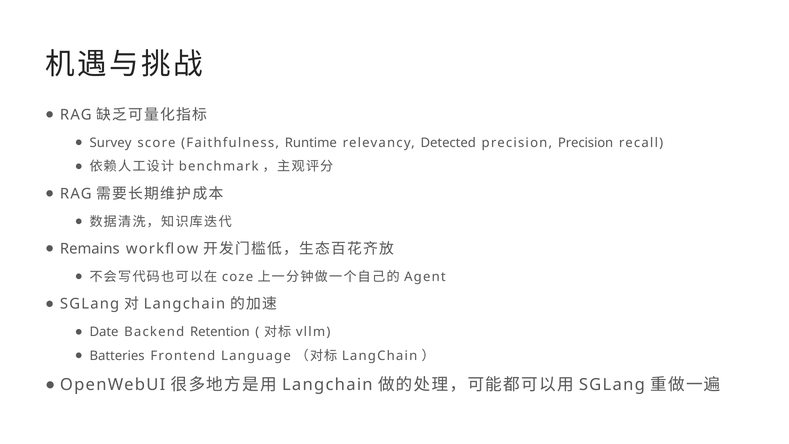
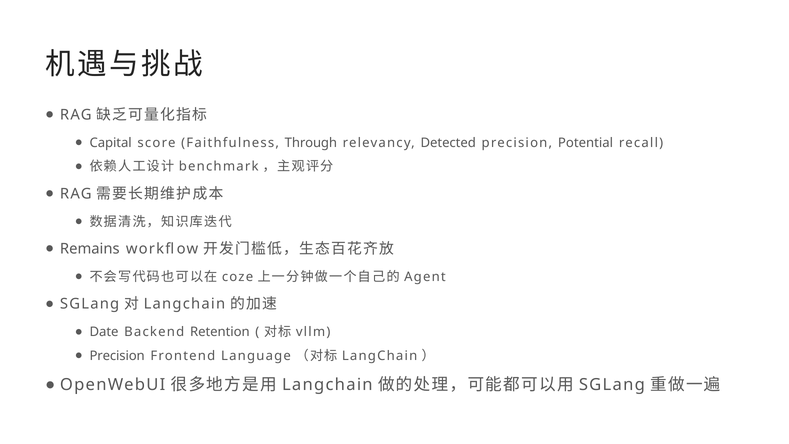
Survey: Survey -> Capital (111, 143)
Runtime: Runtime -> Through (311, 143)
precision Precision: Precision -> Potential (586, 143)
Batteries: Batteries -> Precision (117, 356)
